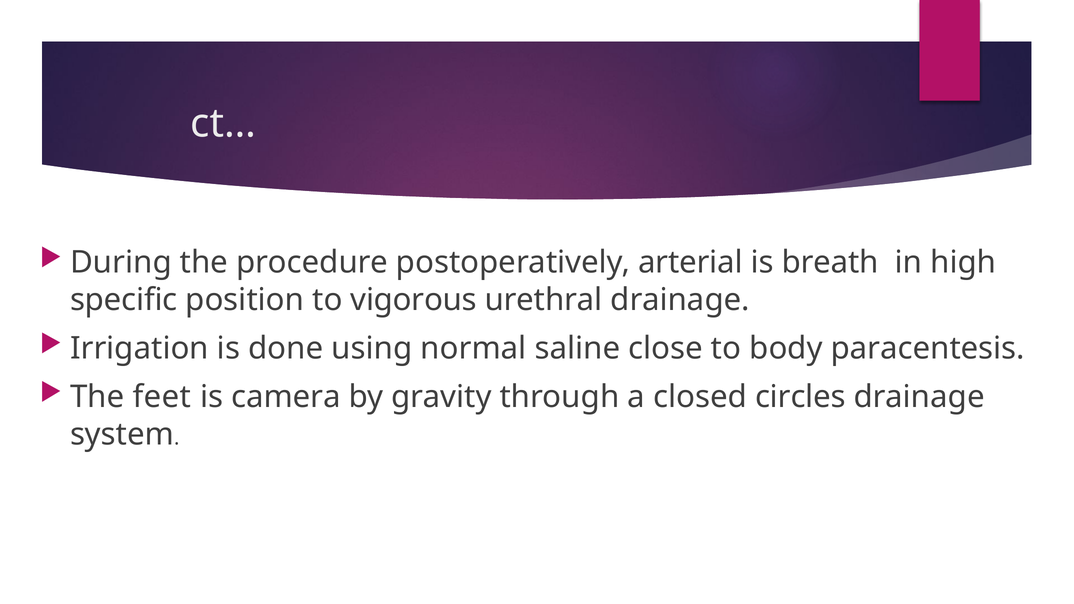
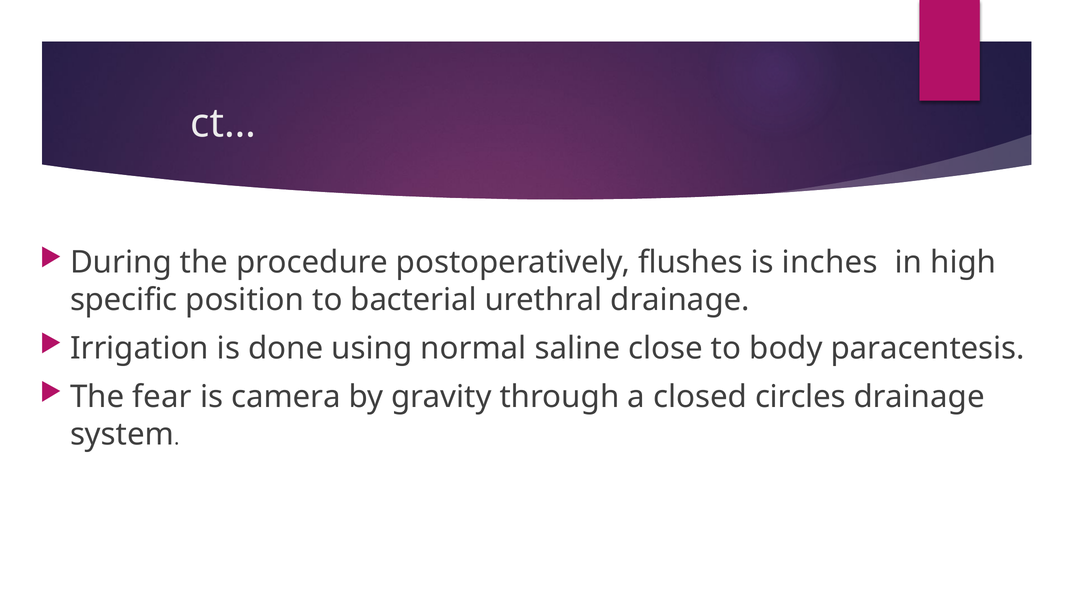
arterial: arterial -> flushes (690, 262)
breath: breath -> inches (830, 262)
vigorous: vigorous -> bacterial (414, 300)
feet: feet -> fear (162, 397)
